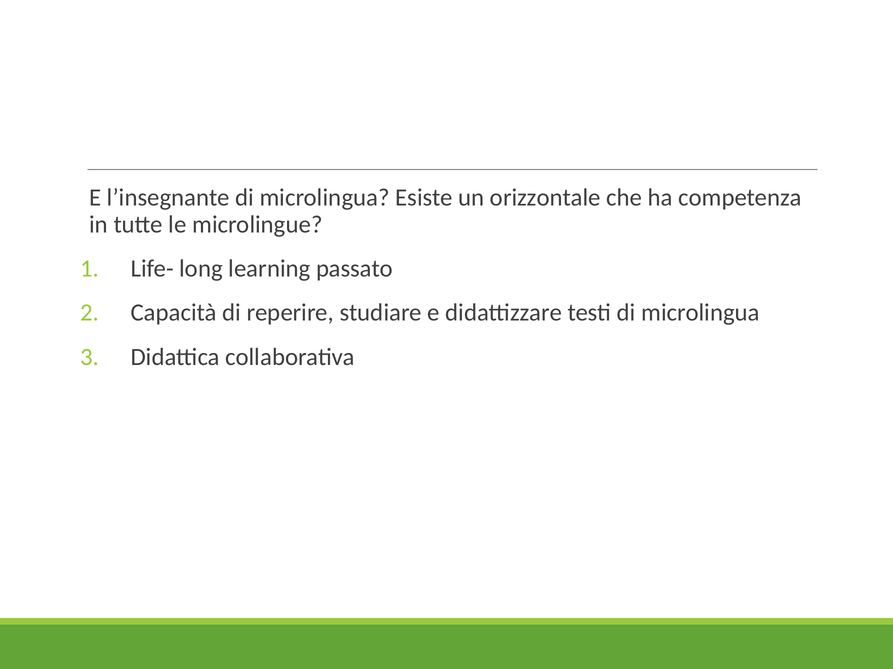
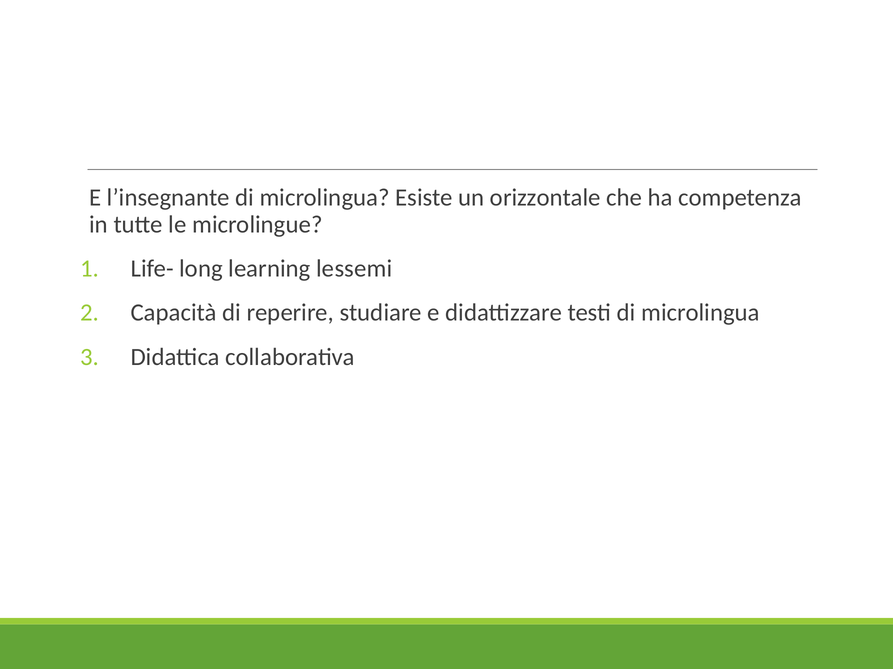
passato: passato -> lessemi (354, 269)
